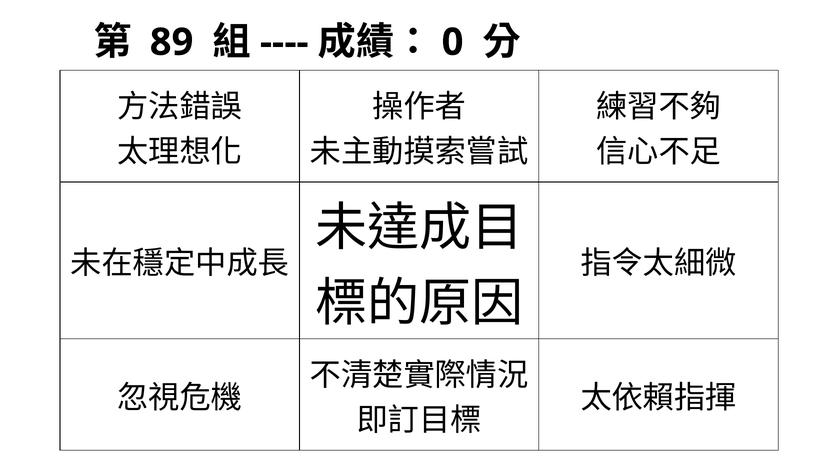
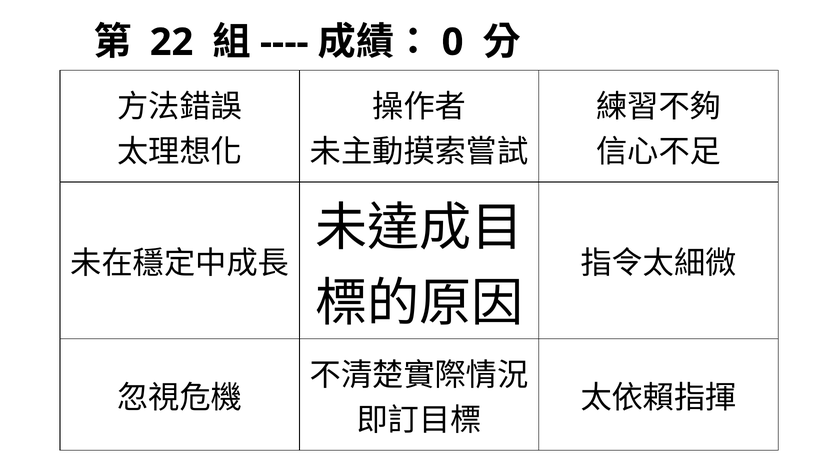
89: 89 -> 22 (172, 42)
